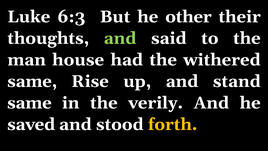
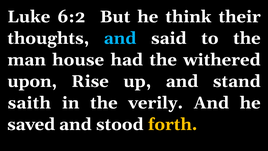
6:3: 6:3 -> 6:2 (71, 17)
other: other -> think (188, 17)
and colour: light green -> light blue (120, 38)
same: same -> upon (32, 81)
same: same -> saith (29, 103)
